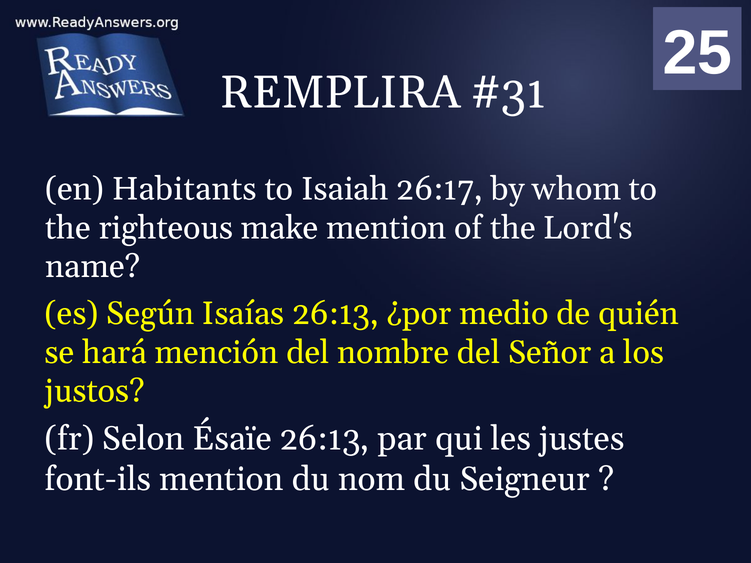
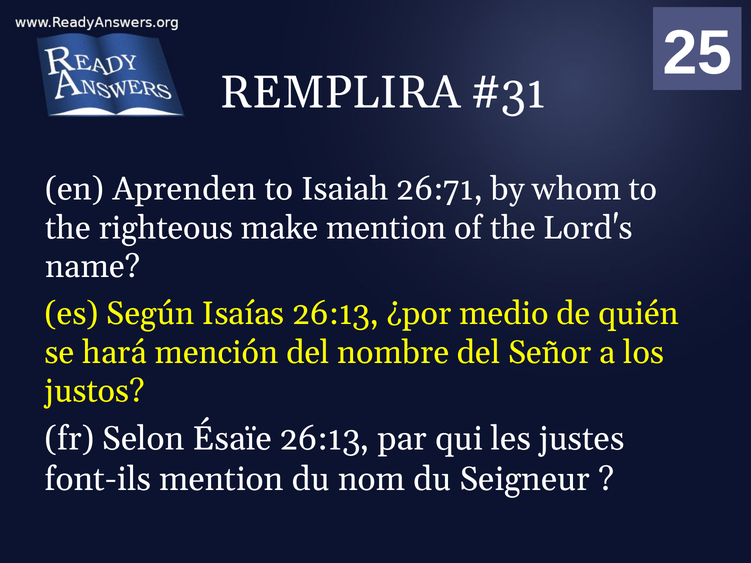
Habitants: Habitants -> Aprenden (184, 189)
26:17: 26:17 -> 26:71 (440, 189)
